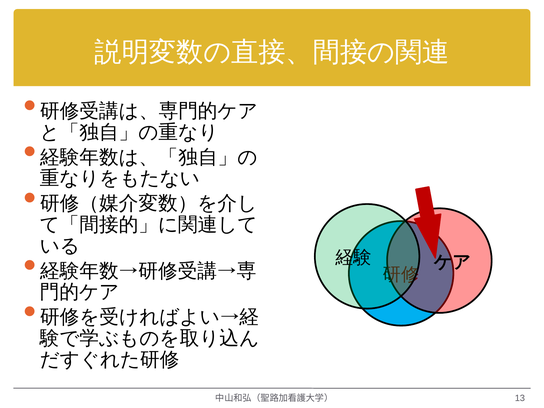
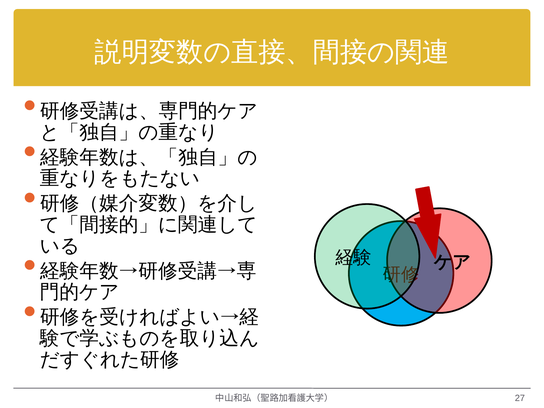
13: 13 -> 27 (520, 398)
